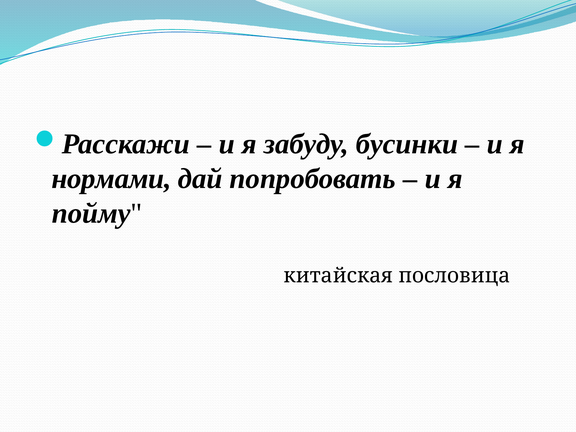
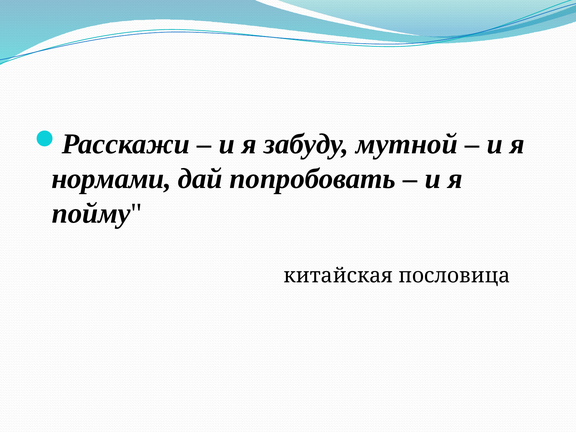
бусинки: бусинки -> мутной (407, 144)
